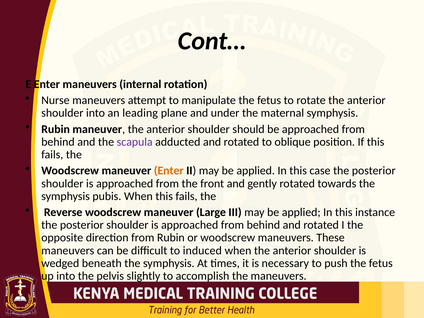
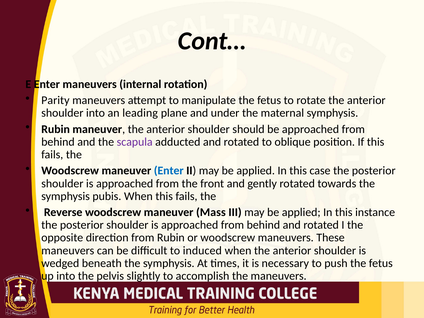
Nurse: Nurse -> Parity (55, 100)
Enter colour: orange -> blue (169, 171)
Large: Large -> Mass (211, 212)
